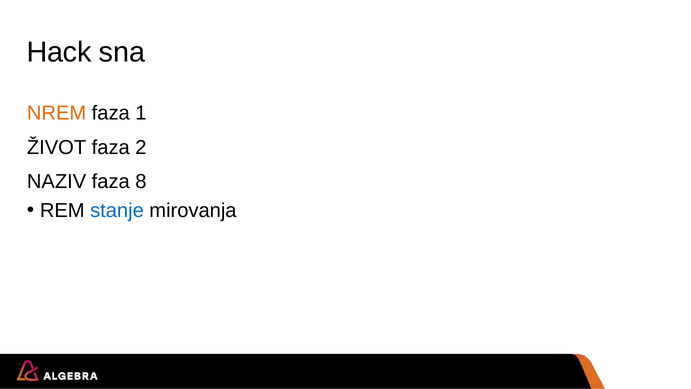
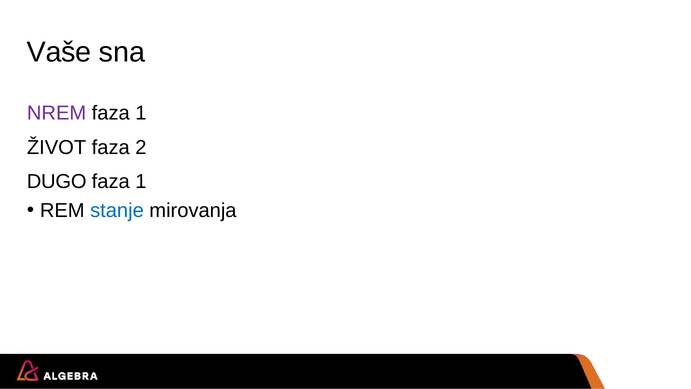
Hack: Hack -> Vaše (59, 52)
NREM colour: orange -> purple (57, 113)
NAZIV: NAZIV -> DUGO (57, 182)
8: 8 -> 1 (141, 182)
